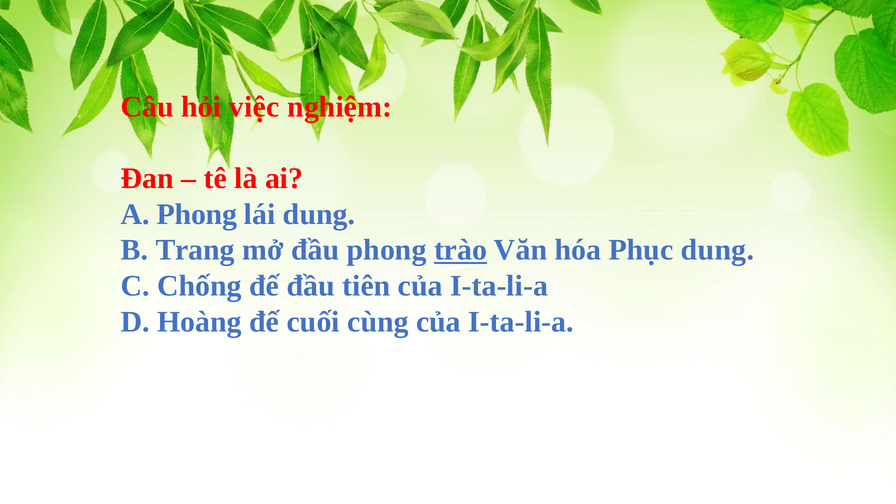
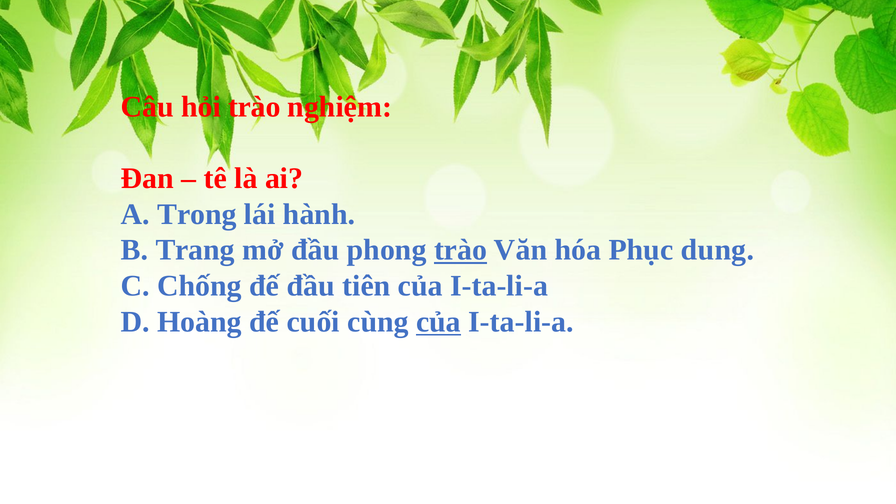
hỏi việc: việc -> trào (254, 107)
A Phong: Phong -> Trong (197, 214)
lái dung: dung -> hành (319, 214)
của underline: none -> present (439, 322)
